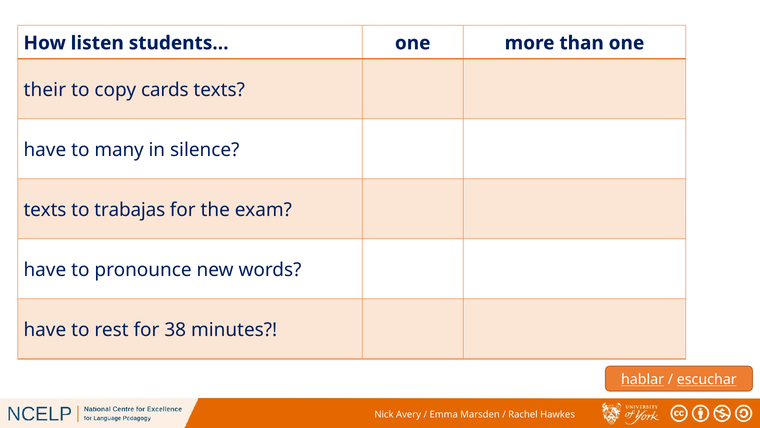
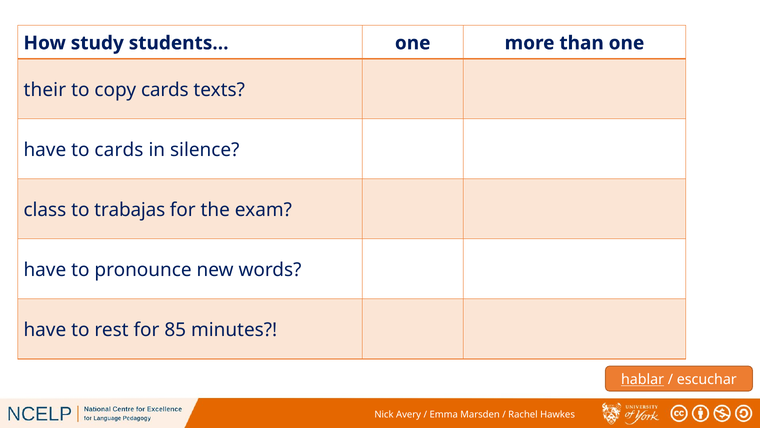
listen: listen -> study (97, 43)
to many: many -> cards (119, 150)
texts: texts -> class (45, 210)
38: 38 -> 85 (175, 330)
escuchar underline: present -> none (707, 379)
